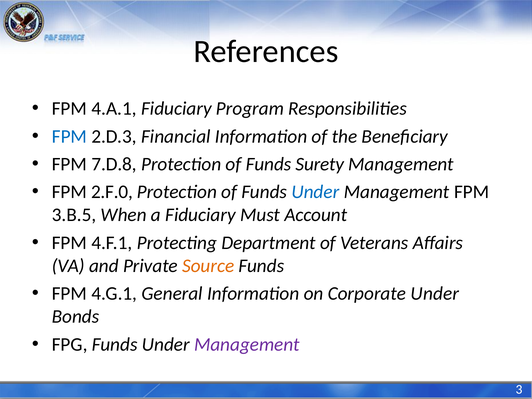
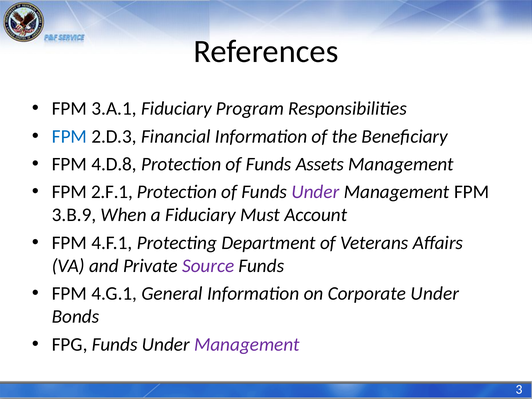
4.A.1: 4.A.1 -> 3.A.1 (114, 109)
7.D.8: 7.D.8 -> 4.D.8 (114, 164)
Surety: Surety -> Assets (320, 164)
2.F.0: 2.F.0 -> 2.F.1 (112, 192)
Under colour: blue -> purple (315, 192)
3.B.5: 3.B.5 -> 3.B.9 (74, 215)
Source colour: orange -> purple (208, 266)
